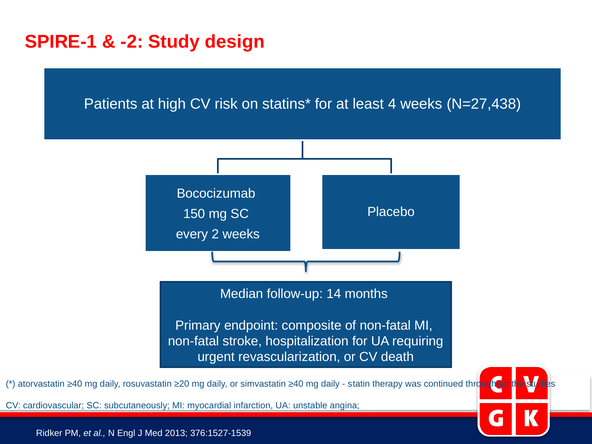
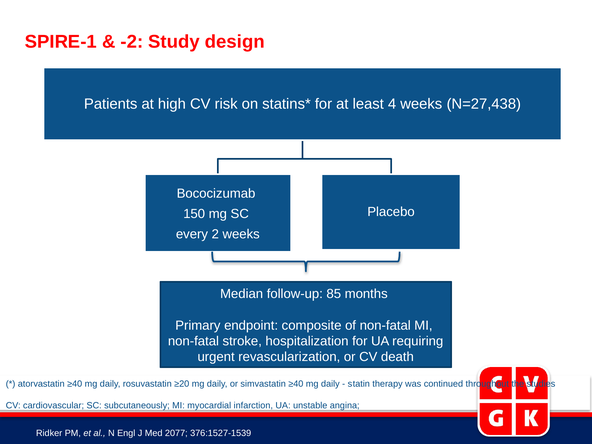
14: 14 -> 85 (334, 294)
2013: 2013 -> 2077 (176, 433)
